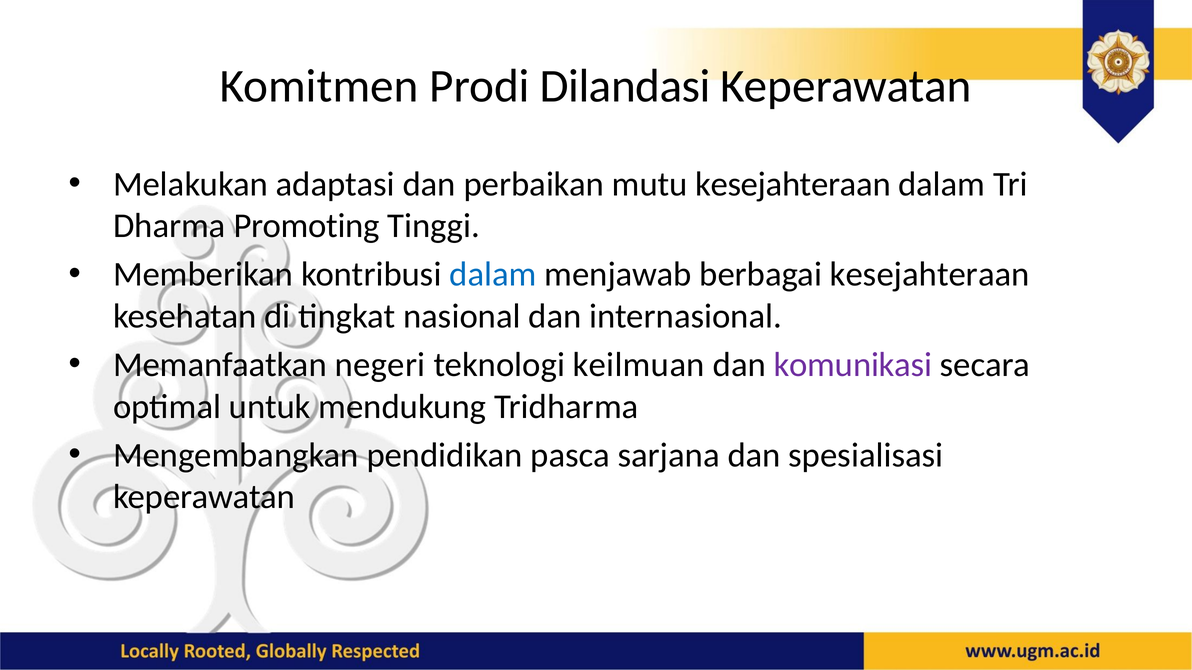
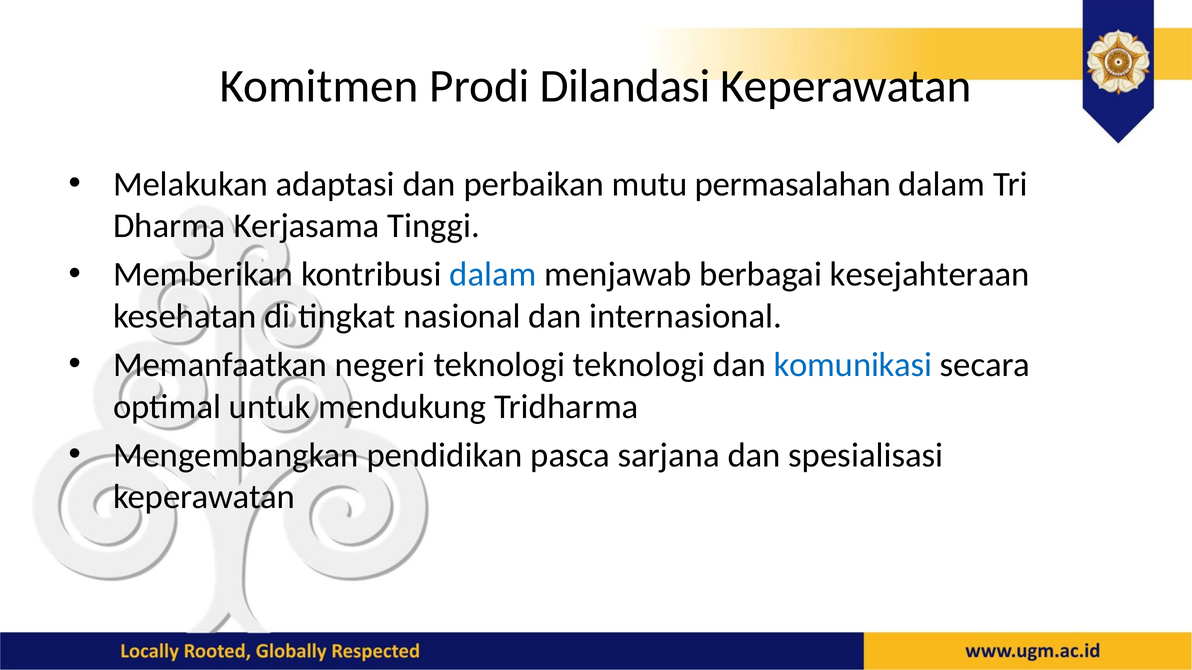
mutu kesejahteraan: kesejahteraan -> permasalahan (793, 184)
Promoting: Promoting -> Kerjasama (307, 226)
teknologi keilmuan: keilmuan -> teknologi (639, 365)
komunikasi colour: purple -> blue (853, 365)
